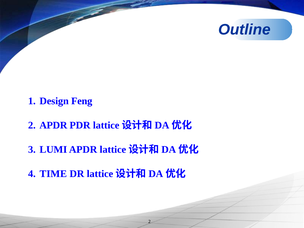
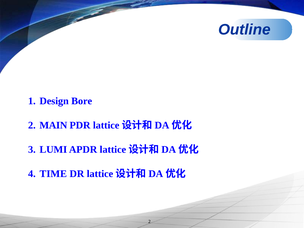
Feng: Feng -> Bore (82, 101)
2 APDR: APDR -> MAIN (53, 125)
